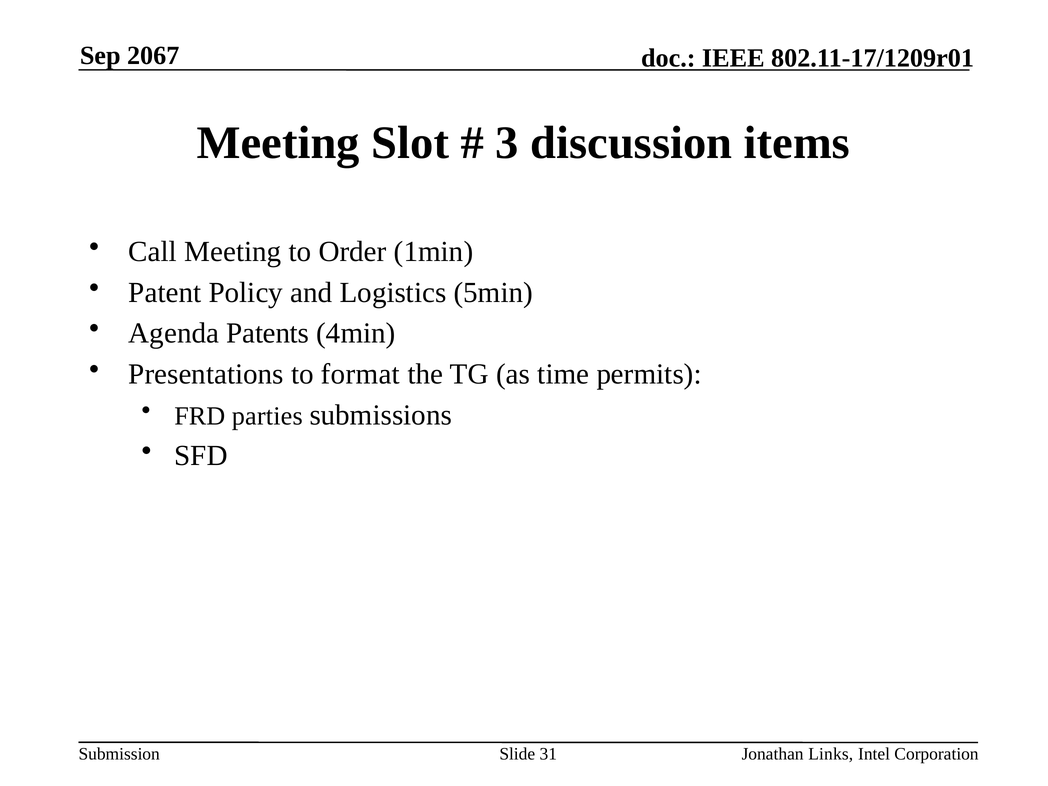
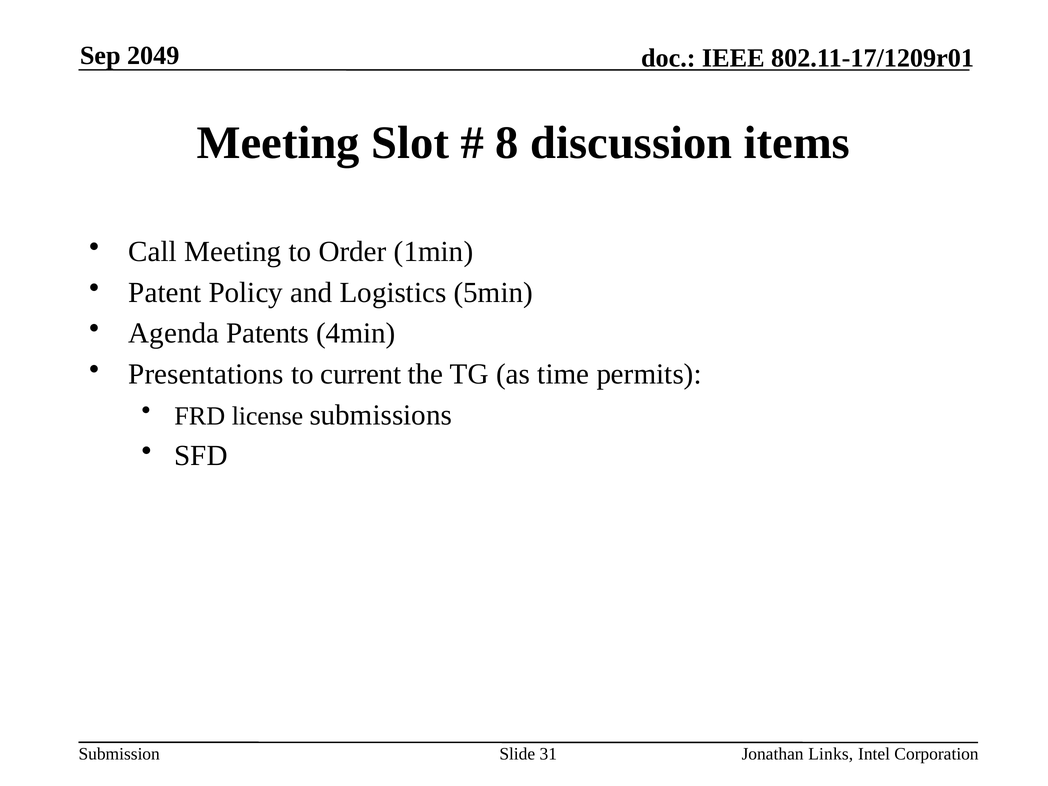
2067: 2067 -> 2049 (153, 56)
3: 3 -> 8 (507, 143)
format: format -> current (361, 374)
parties: parties -> license (267, 416)
